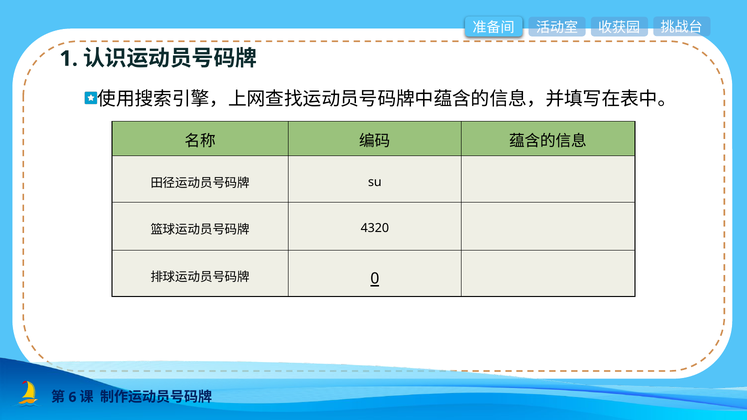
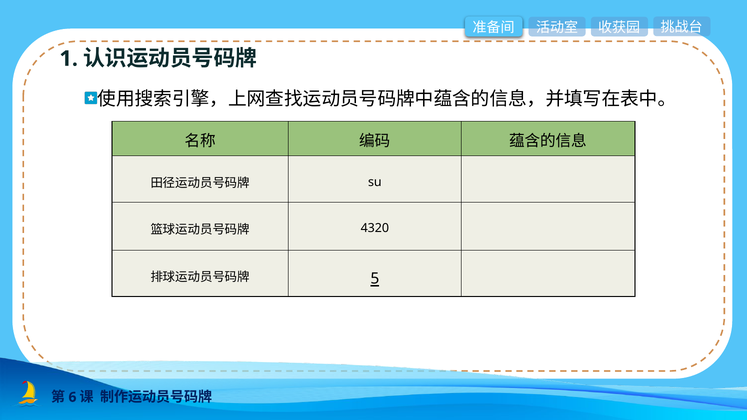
0: 0 -> 5 (375, 279)
